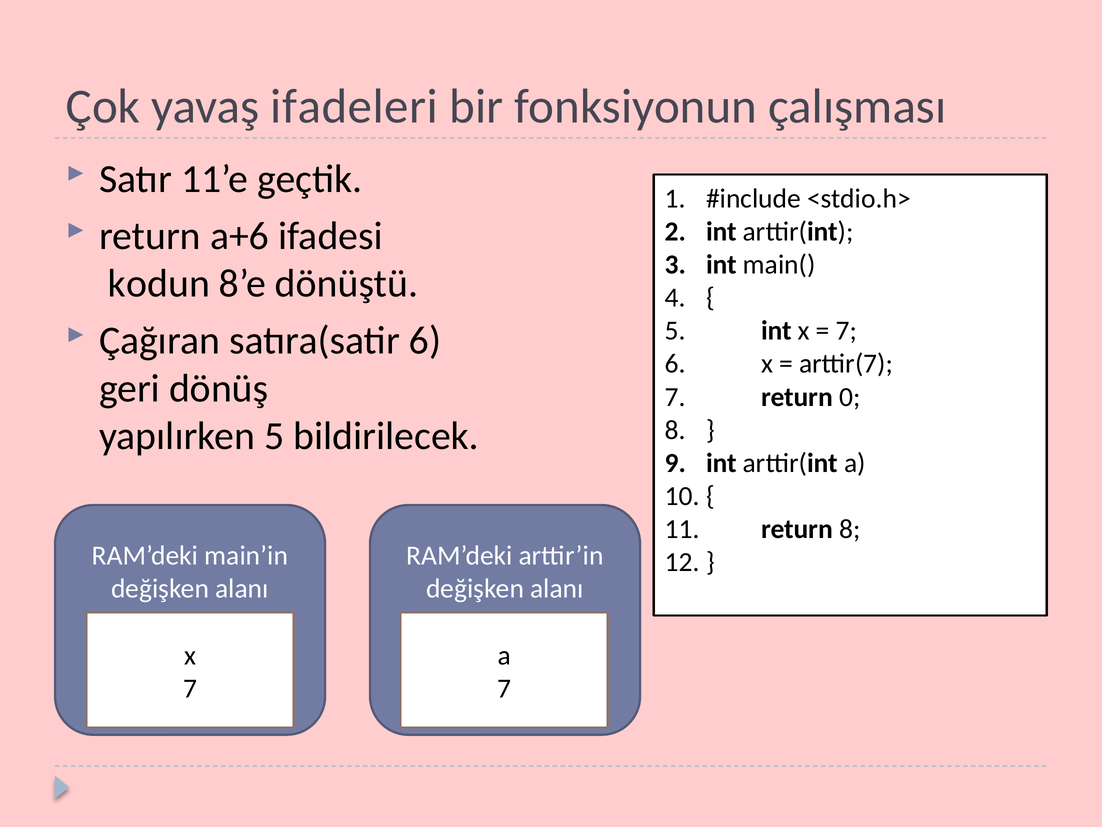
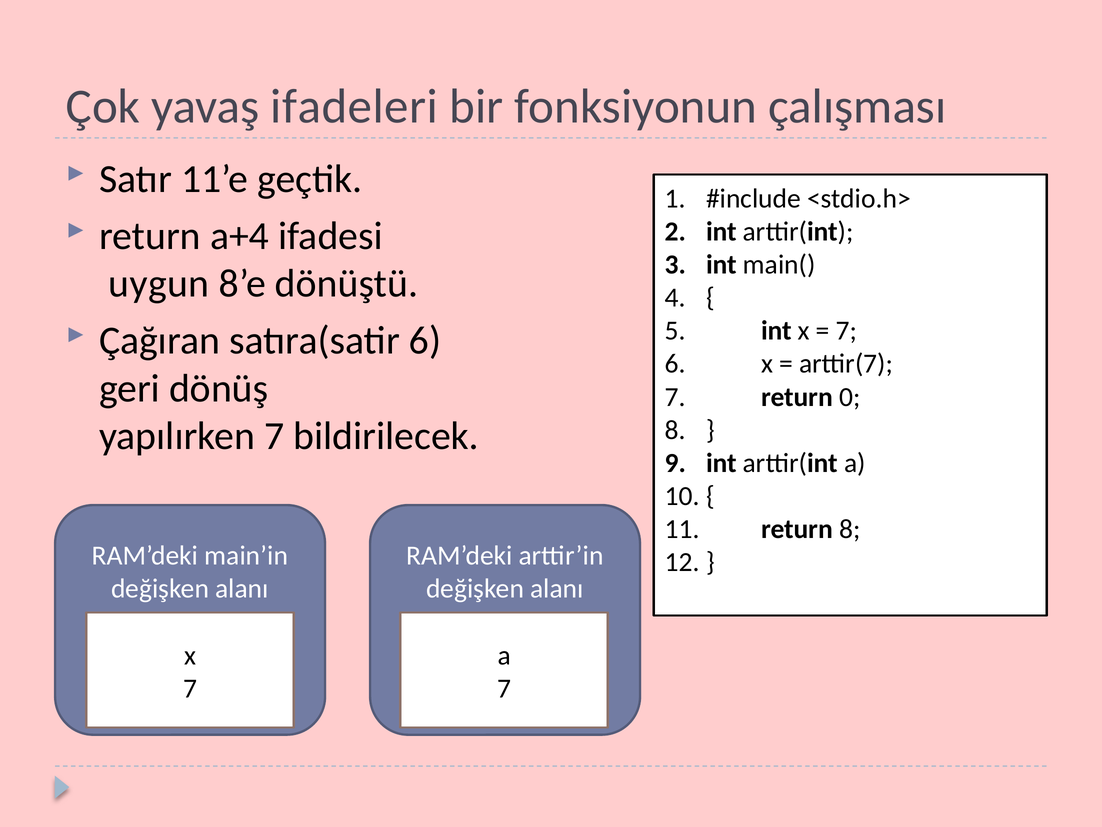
a+6: a+6 -> a+4 (240, 236)
kodun: kodun -> uygun (159, 284)
yapılırken 5: 5 -> 7 (274, 436)
